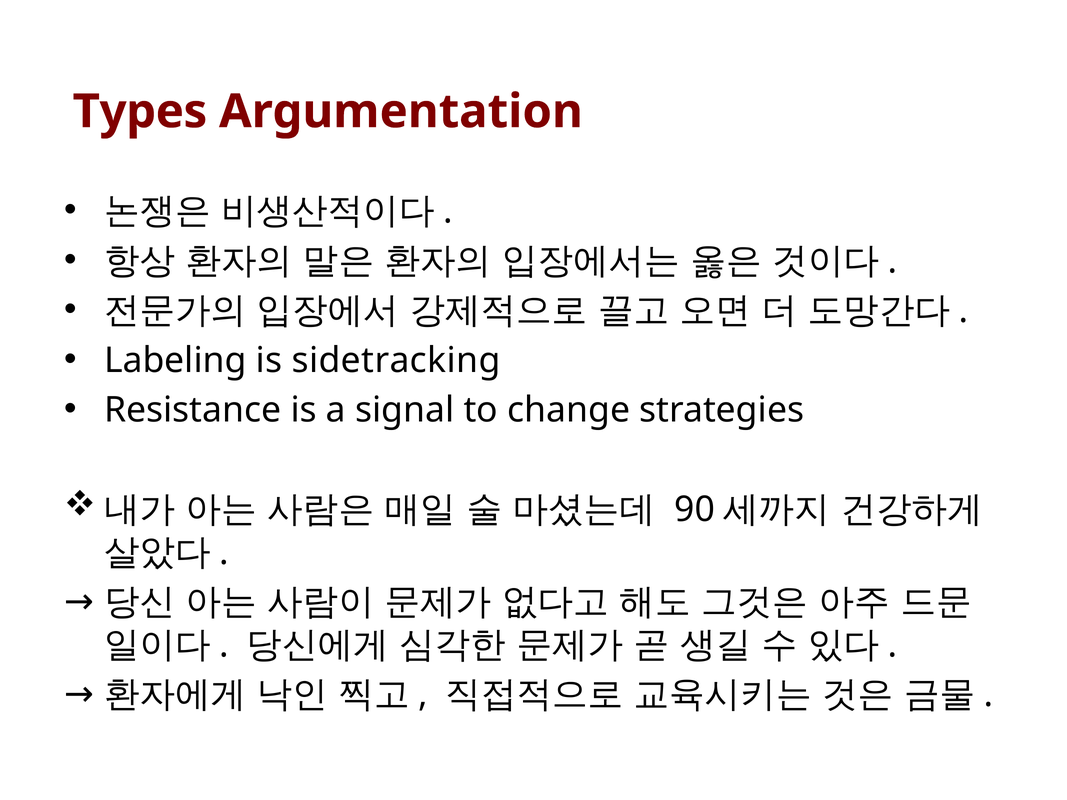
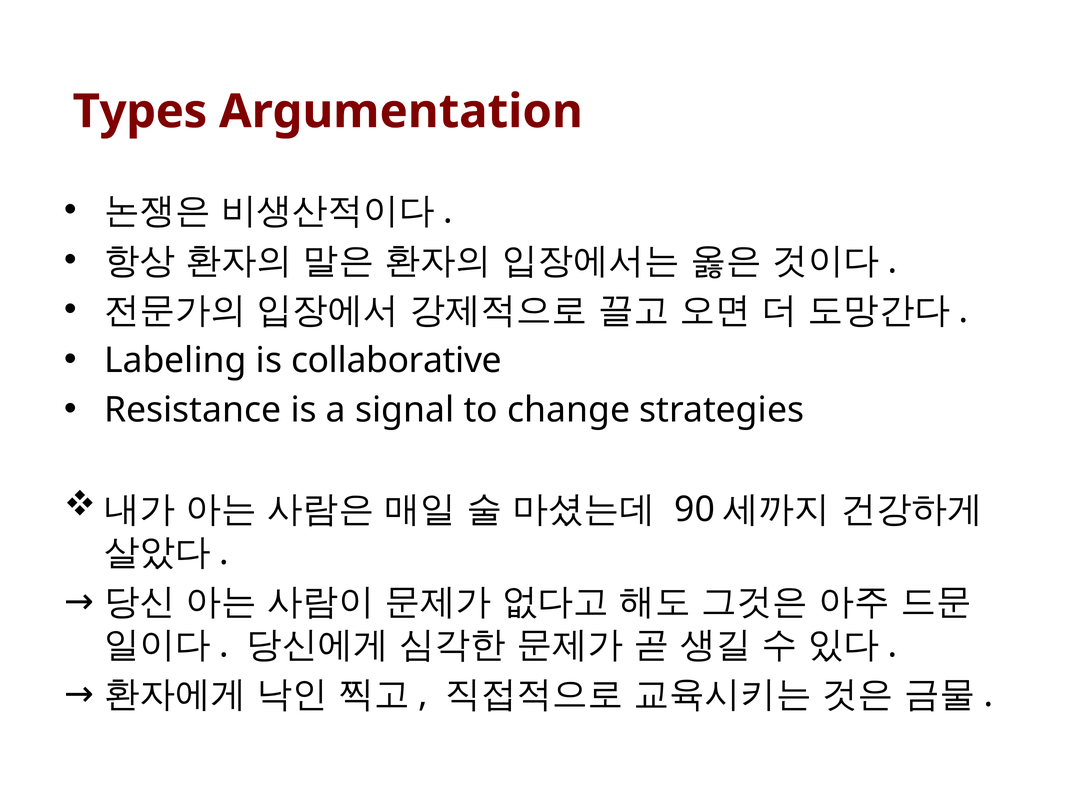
sidetracking: sidetracking -> collaborative (396, 361)
